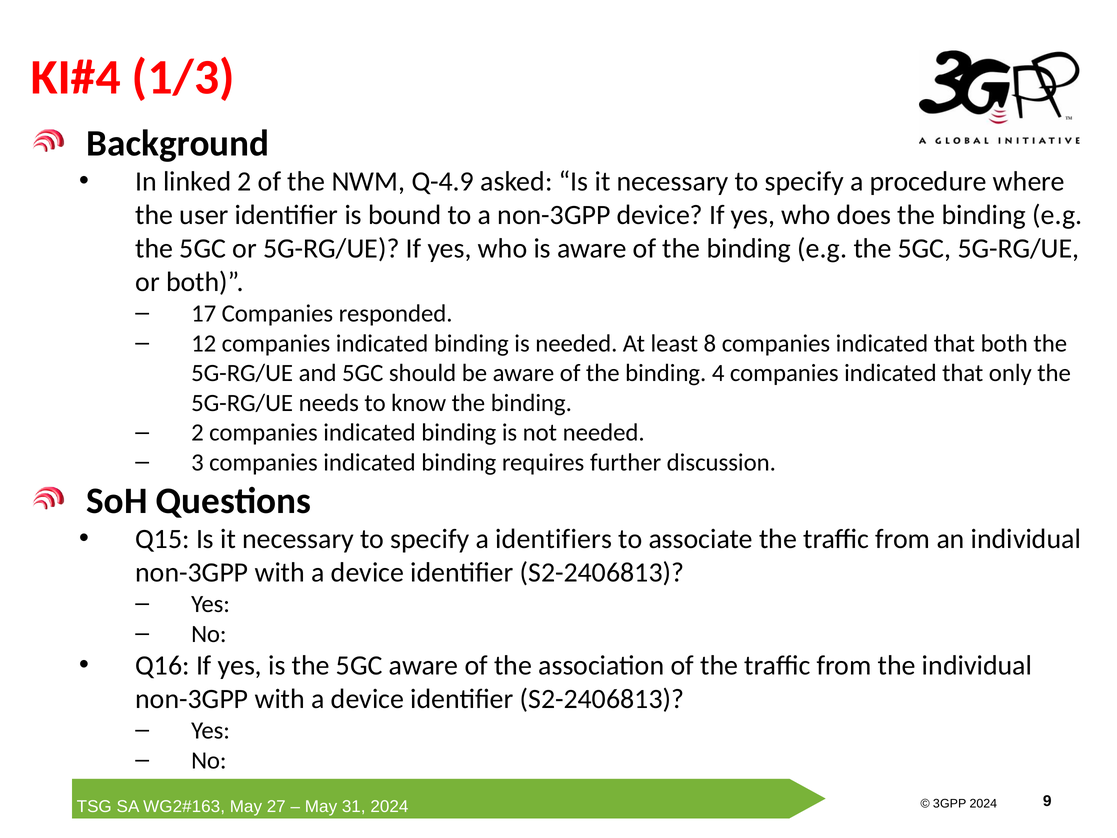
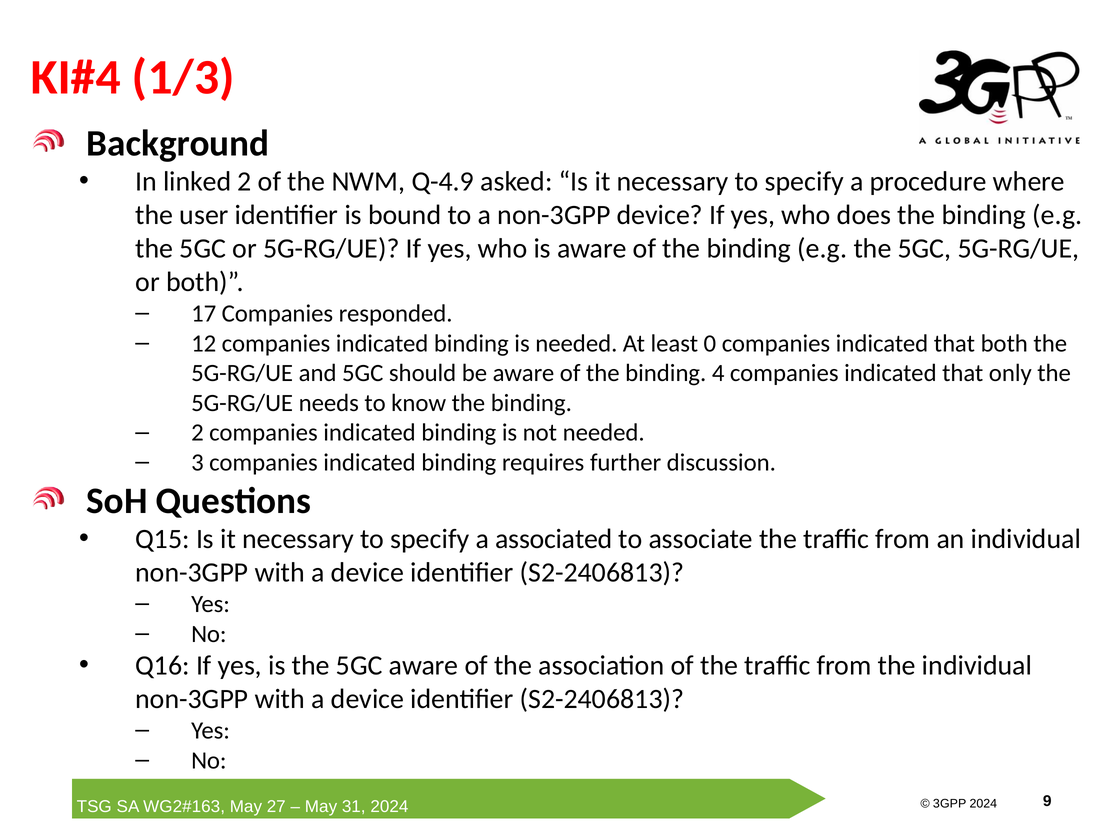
8: 8 -> 0 (710, 343)
identifiers: identifiers -> associated (554, 539)
